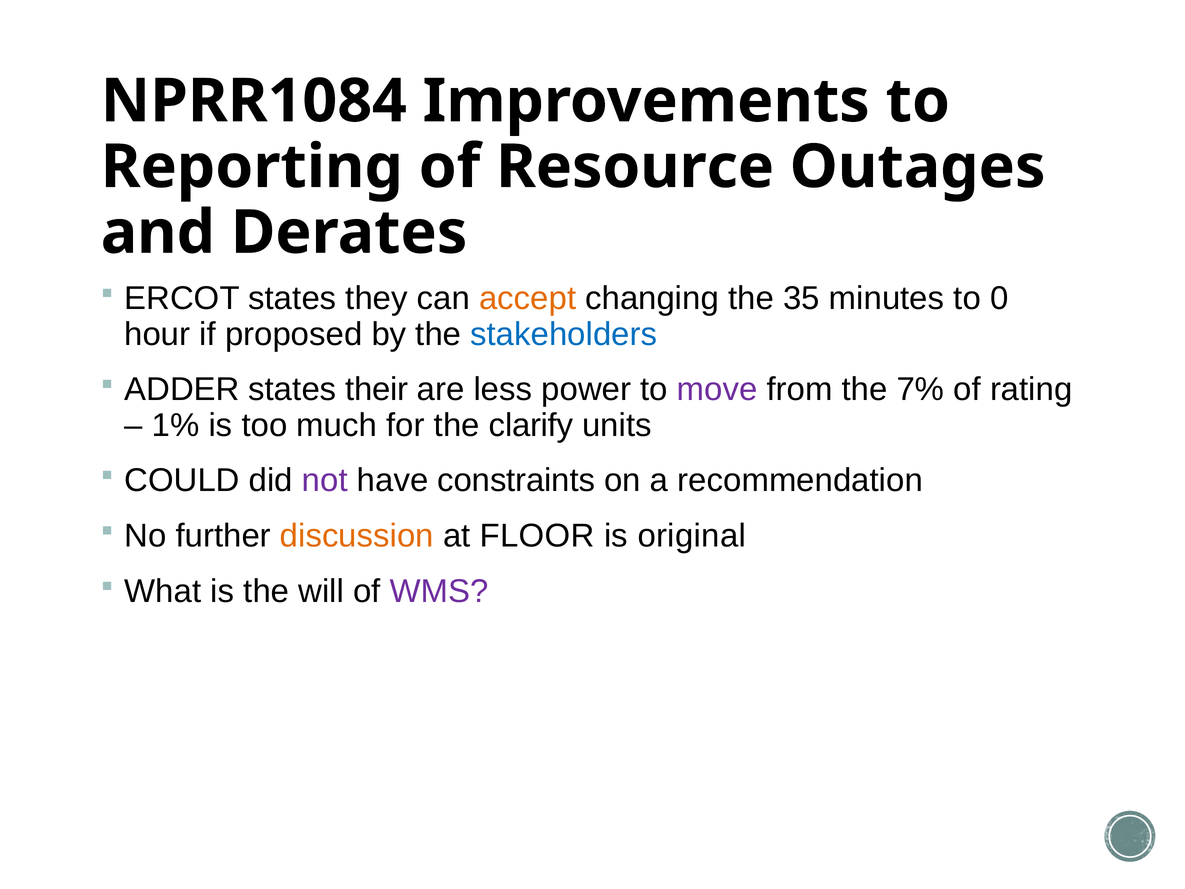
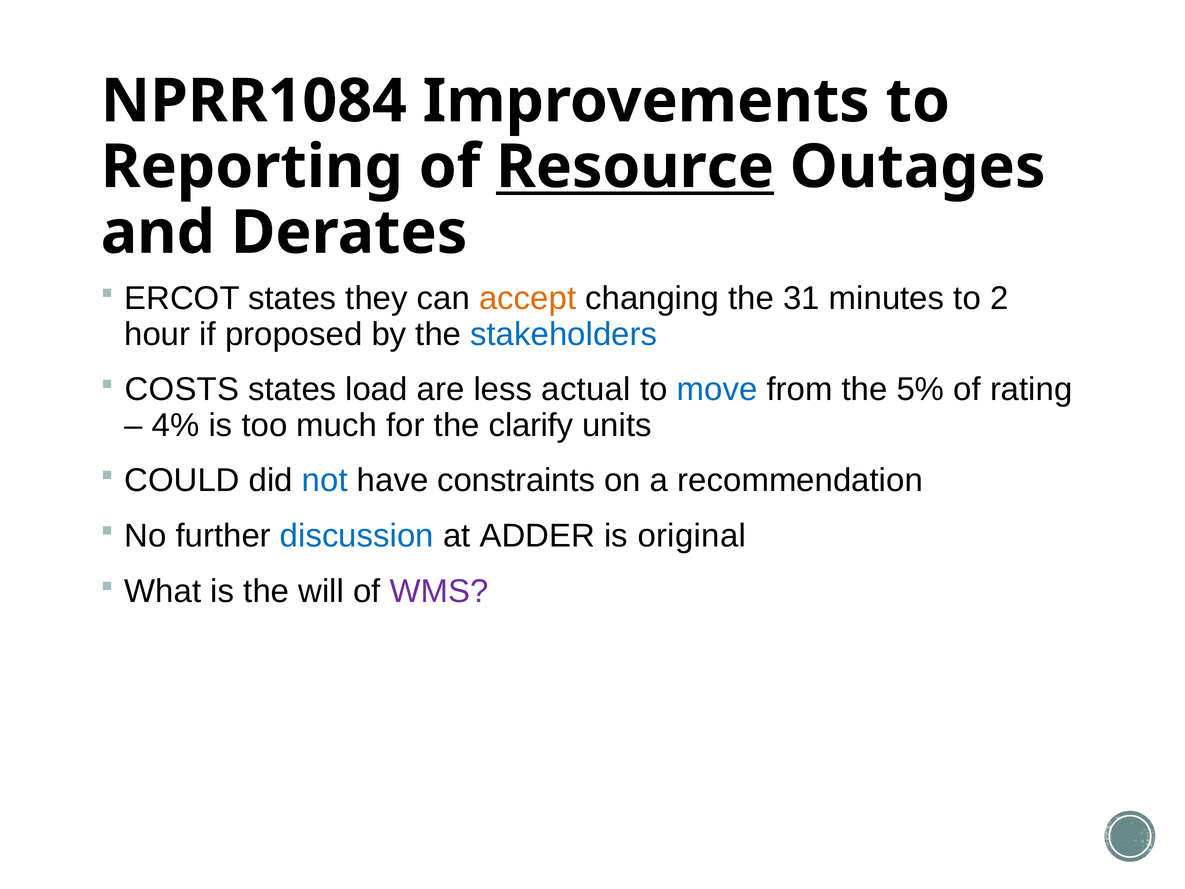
Resource underline: none -> present (635, 167)
35: 35 -> 31 (801, 298)
0: 0 -> 2 (999, 298)
ADDER: ADDER -> COSTS (182, 389)
their: their -> load (376, 389)
power: power -> actual (586, 389)
move colour: purple -> blue (717, 389)
7%: 7% -> 5% (920, 389)
1%: 1% -> 4% (176, 425)
not colour: purple -> blue (325, 480)
discussion colour: orange -> blue (357, 536)
FLOOR: FLOOR -> ADDER (537, 536)
